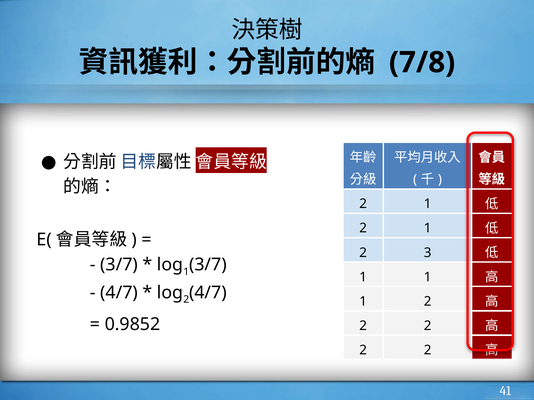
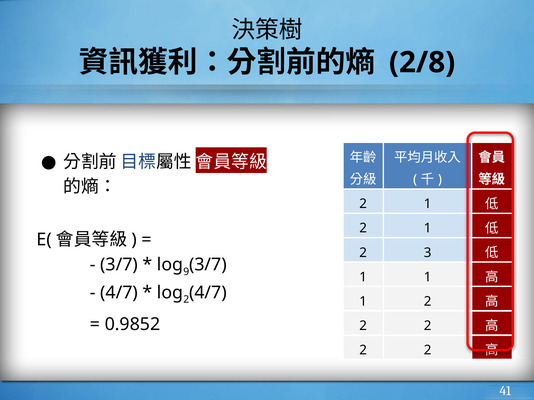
7/8: 7/8 -> 2/8 (422, 63)
1: 1 -> 9 (186, 272)
